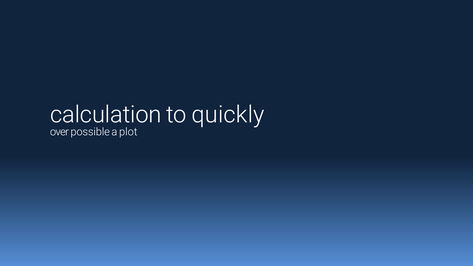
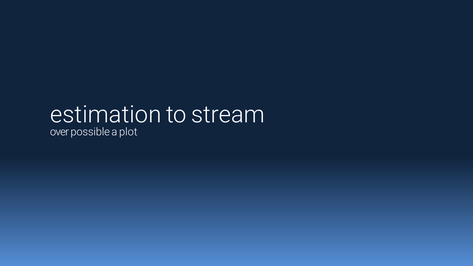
calculation: calculation -> estimation (106, 115)
quickly: quickly -> stream (228, 115)
